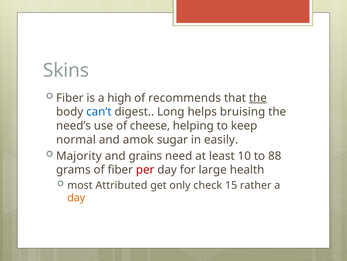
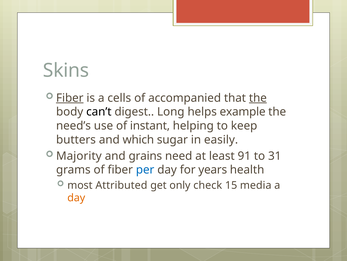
Fiber underline: none -> present (70, 98)
high: high -> cells (119, 98)
recommends: recommends -> accompanied (185, 98)
can’t colour: blue -> black (99, 112)
bruising: bruising -> example (243, 112)
cheese: cheese -> instant (150, 125)
normal: normal -> butters (76, 139)
amok: amok -> which (138, 139)
10: 10 -> 91 (244, 156)
88: 88 -> 31 (275, 156)
per colour: red -> blue (145, 169)
large: large -> years (213, 169)
rather: rather -> media (256, 185)
